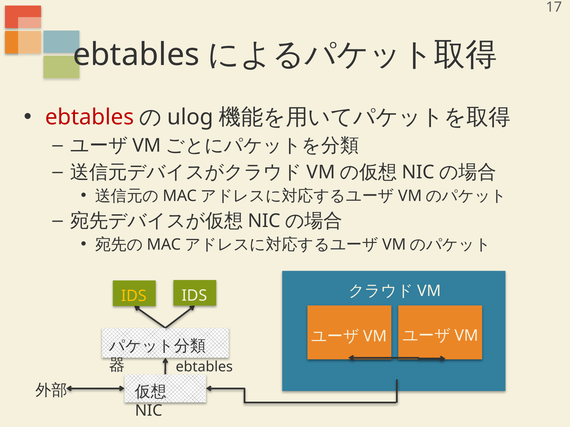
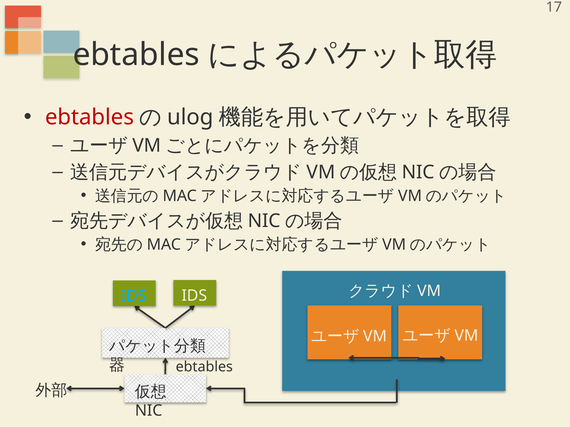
IDS colour: yellow -> light blue (134, 296)
